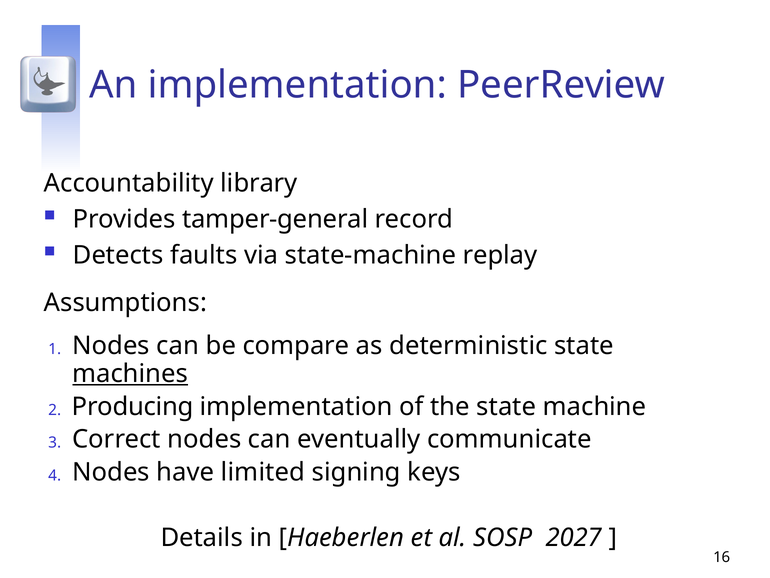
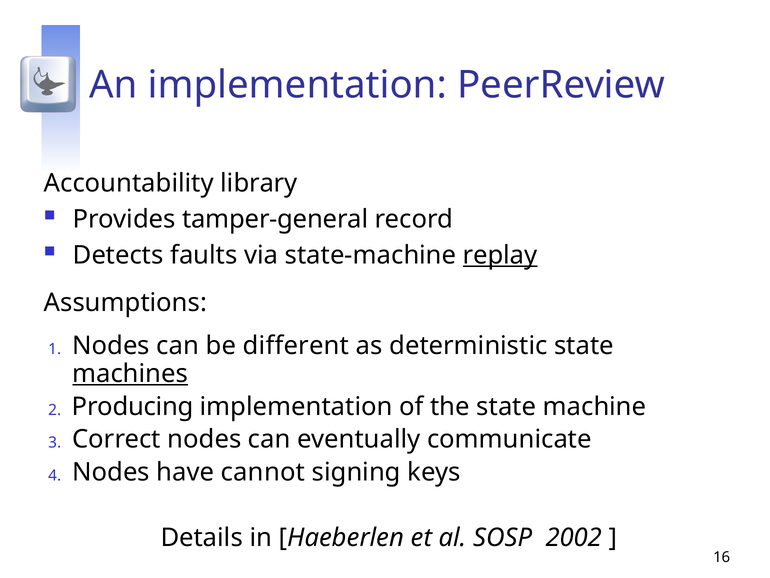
replay underline: none -> present (500, 255)
compare: compare -> different (296, 346)
limited: limited -> cannot (263, 472)
2027: 2027 -> 2002 (574, 537)
